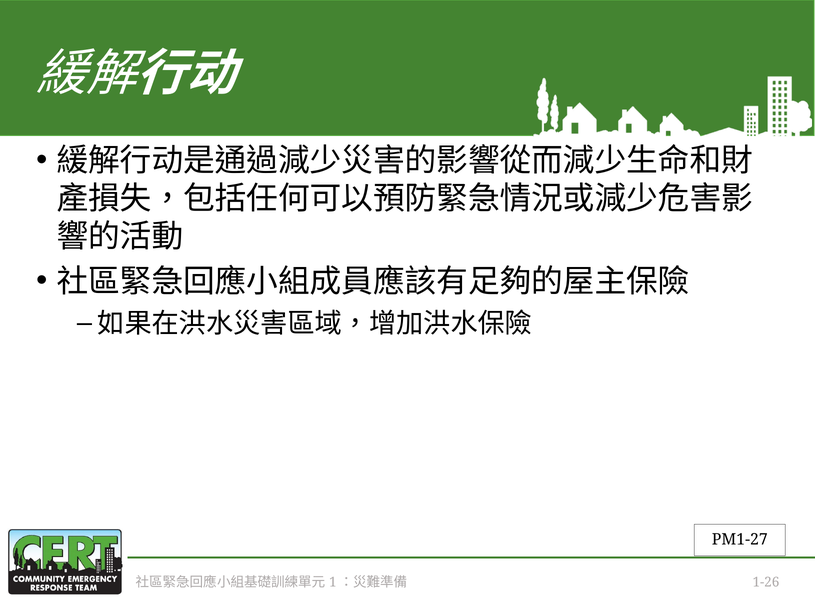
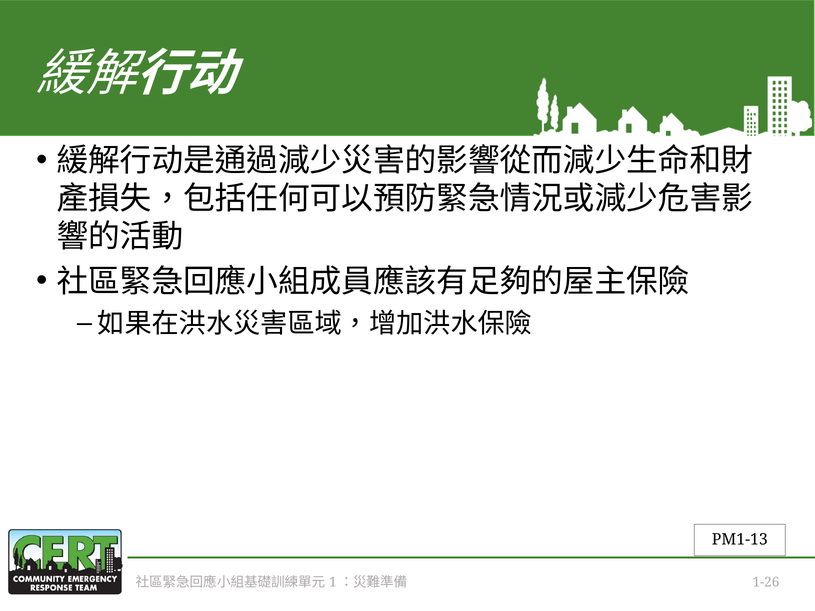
PM1-27: PM1-27 -> PM1-13 (740, 540)
